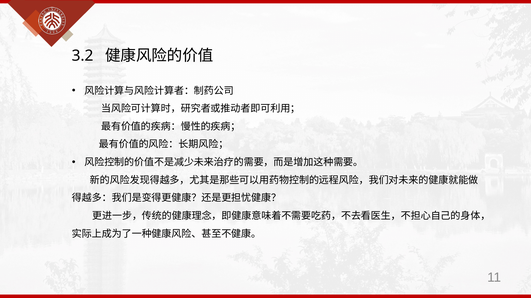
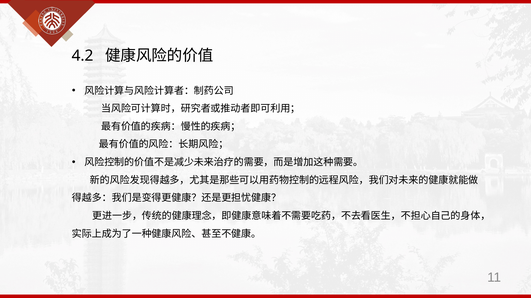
3.2: 3.2 -> 4.2 (83, 56)
